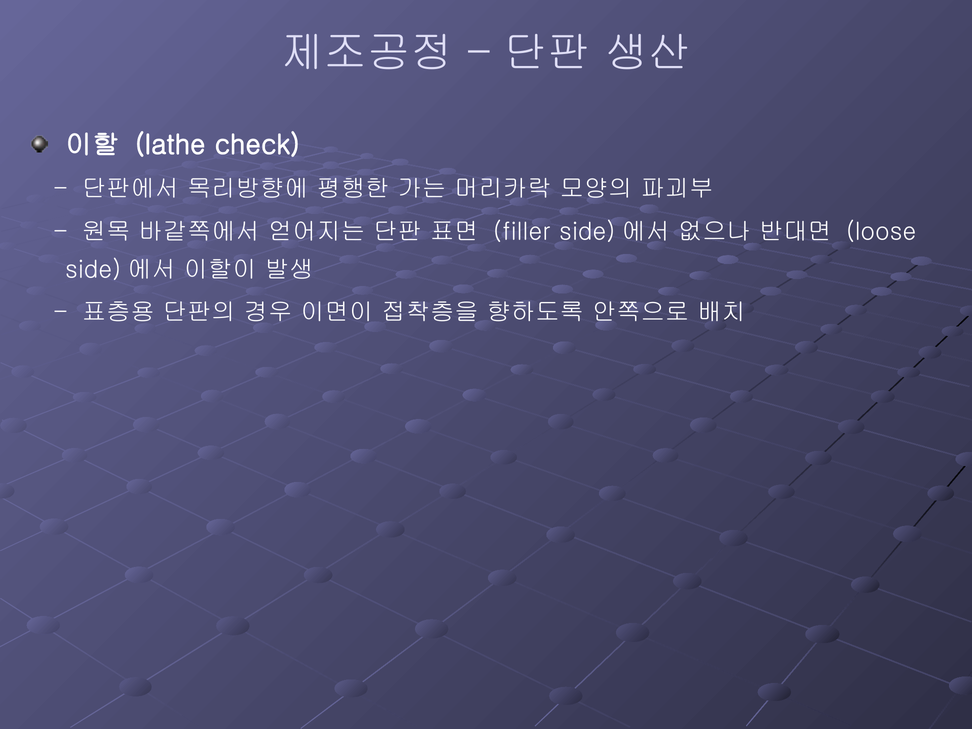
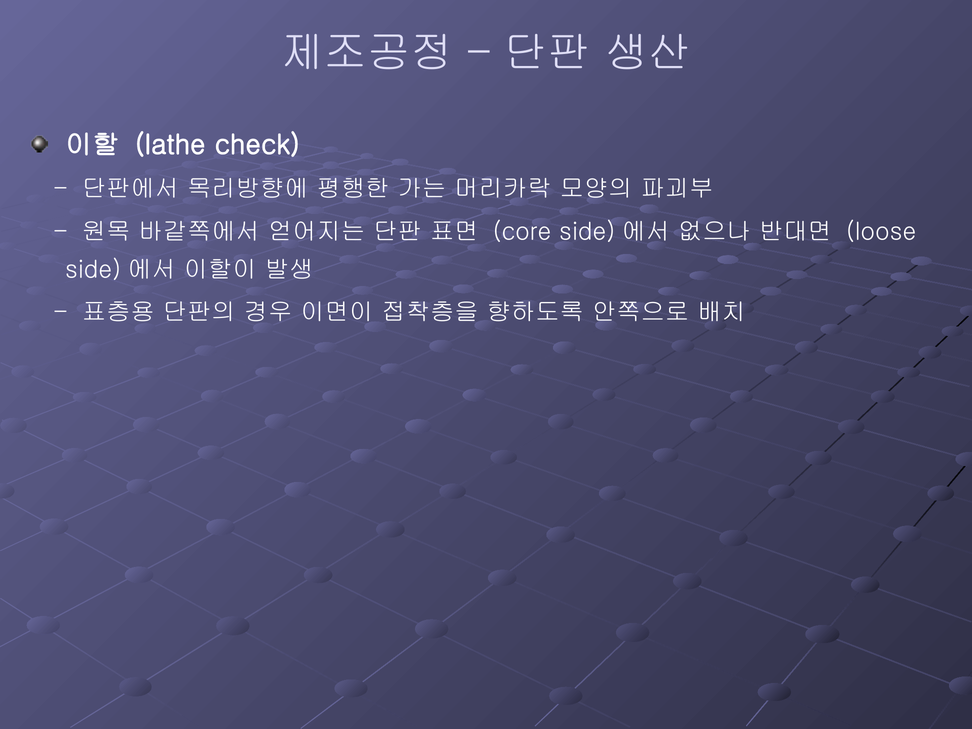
filler: filler -> core (522, 232)
